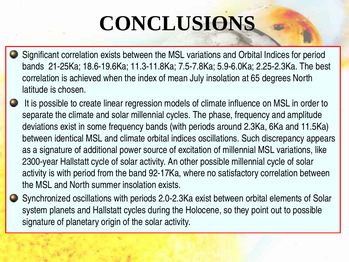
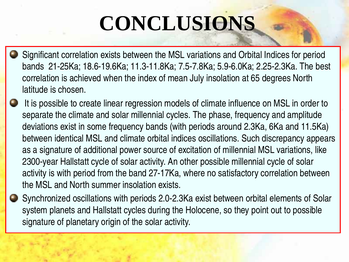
92-17Ka: 92-17Ka -> 27-17Ka (165, 173)
